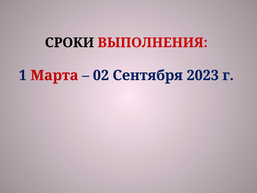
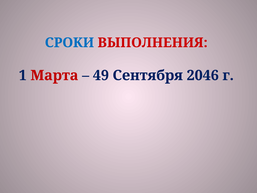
СРОКИ colour: black -> blue (69, 43)
02: 02 -> 49 (101, 75)
2023: 2023 -> 2046 (203, 75)
